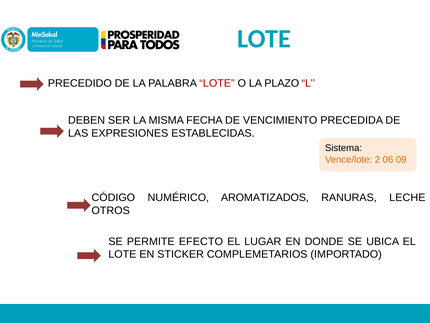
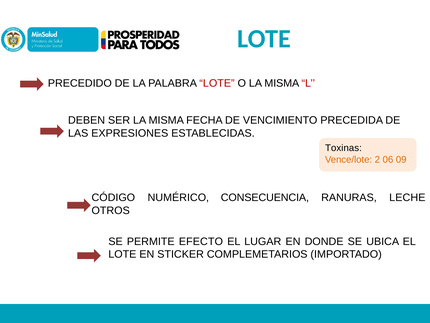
O LA PLAZO: PLAZO -> MISMA (282, 83)
Sistema: Sistema -> Toxinas (343, 148)
AROMATIZADOS: AROMATIZADOS -> CONSECUENCIA (265, 197)
